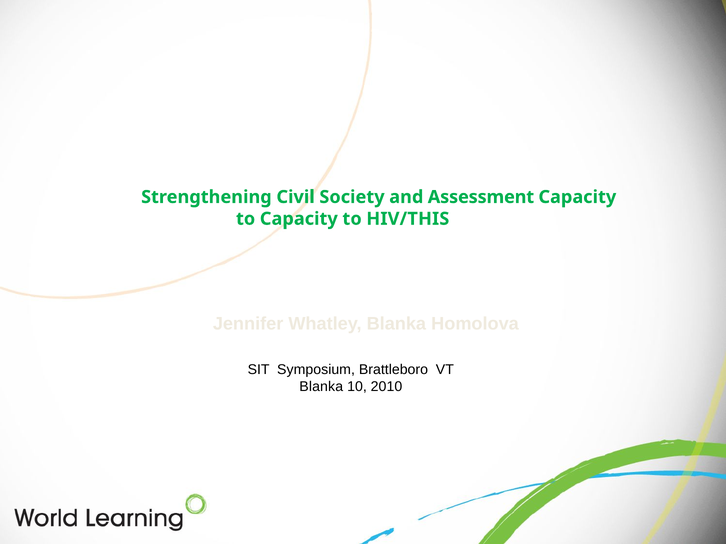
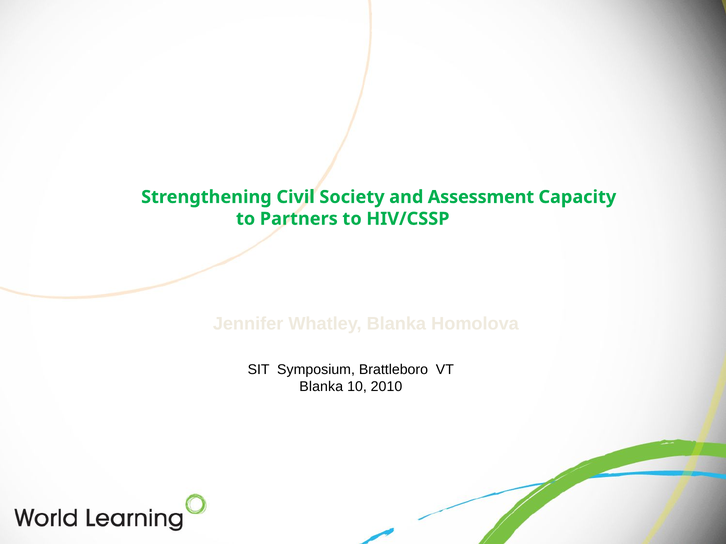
to Capacity: Capacity -> Partners (299, 219)
HIV/THIS: HIV/THIS -> HIV/CSSP (408, 219)
